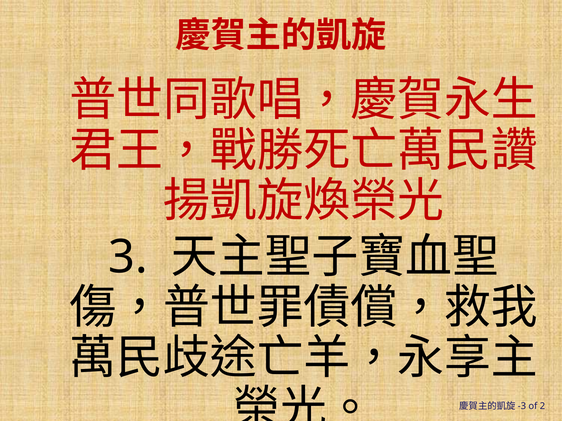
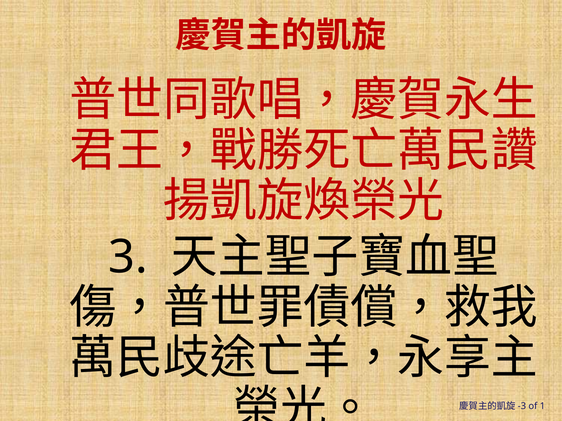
2: 2 -> 1 (543, 406)
